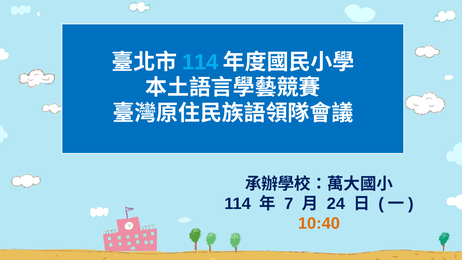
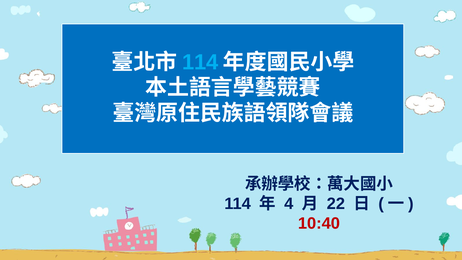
7: 7 -> 4 (289, 204)
24: 24 -> 22 (336, 204)
10:40 colour: orange -> red (319, 223)
